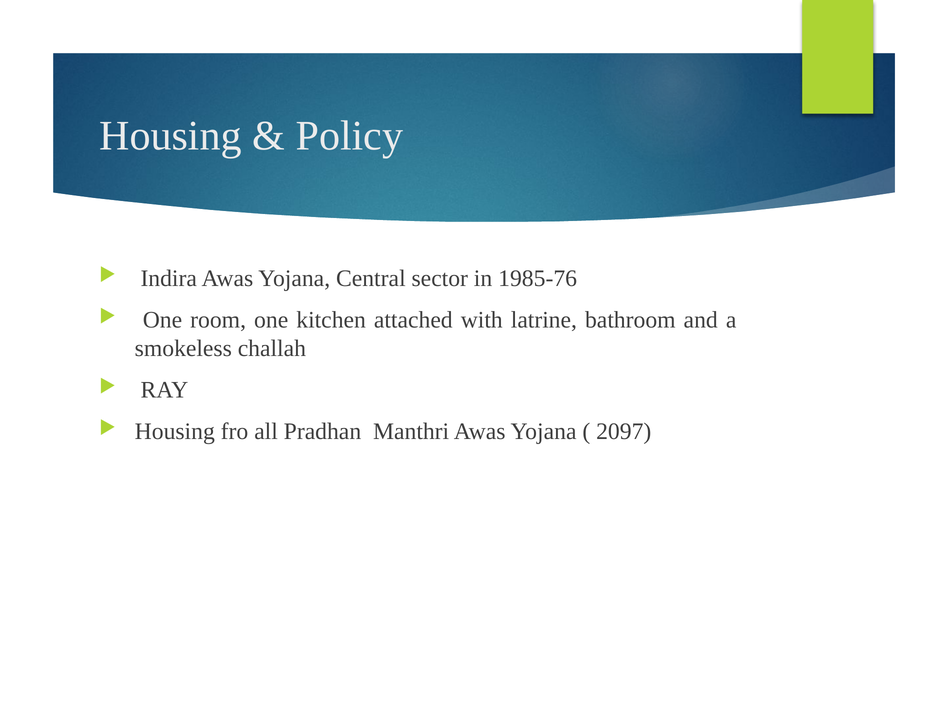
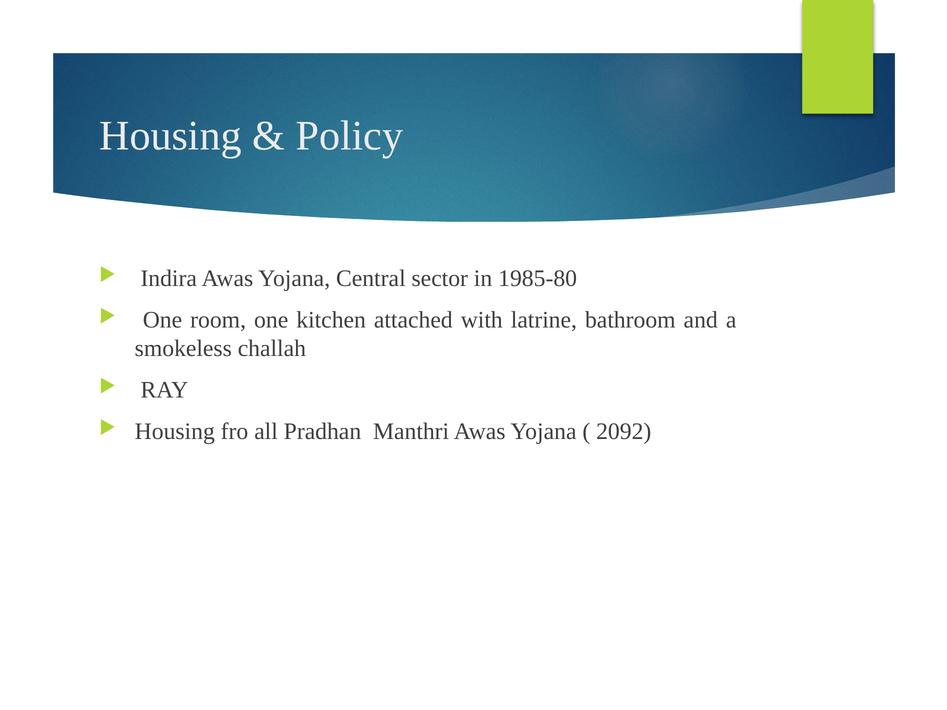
1985-76: 1985-76 -> 1985-80 (538, 278)
2097: 2097 -> 2092 (624, 431)
